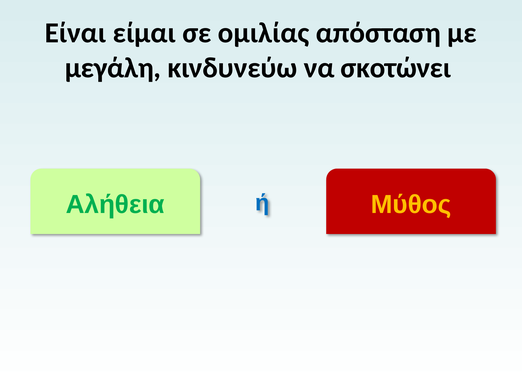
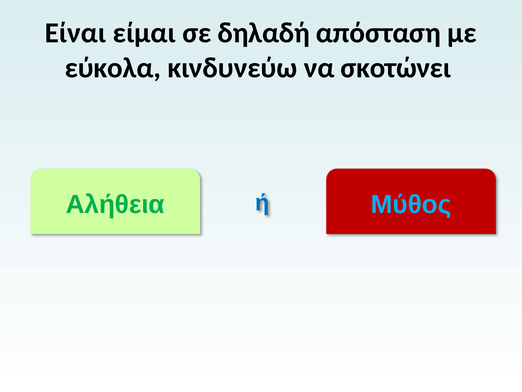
ομιλίας: ομιλίας -> δηλαδή (264, 33)
μεγάλη: μεγάλη -> εύκολα (113, 68)
Μύθος colour: yellow -> light blue (411, 204)
